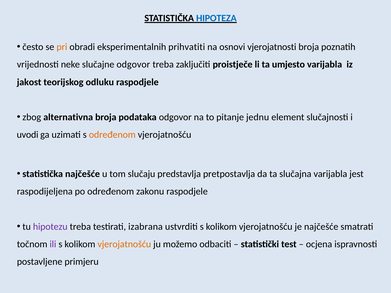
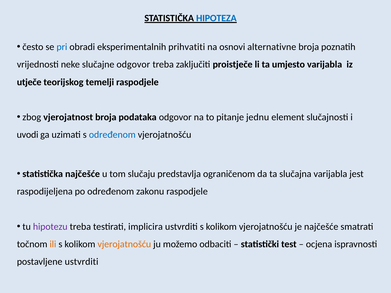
pri colour: orange -> blue (62, 47)
vjerojatnosti: vjerojatnosti -> alternativne (272, 47)
jakost: jakost -> utječe (29, 82)
odluku: odluku -> temelji (100, 82)
alternativna: alternativna -> vjerojatnost (68, 117)
određenom colour: orange -> blue (112, 135)
pretpostavlja: pretpostavlja -> ograničenom (229, 174)
izabrana: izabrana -> implicira (145, 227)
ili colour: purple -> orange (53, 244)
postavljene primjeru: primjeru -> ustvrditi (82, 262)
